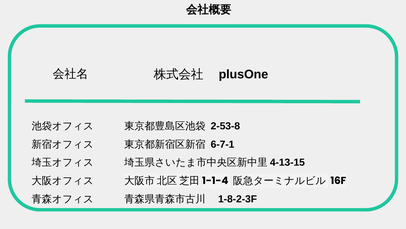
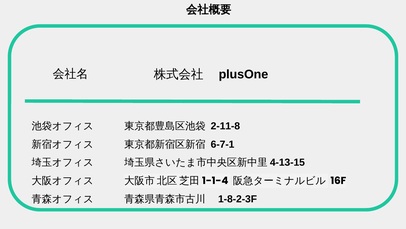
2-53-8: 2-53-8 -> 2-11-8 (225, 126)
